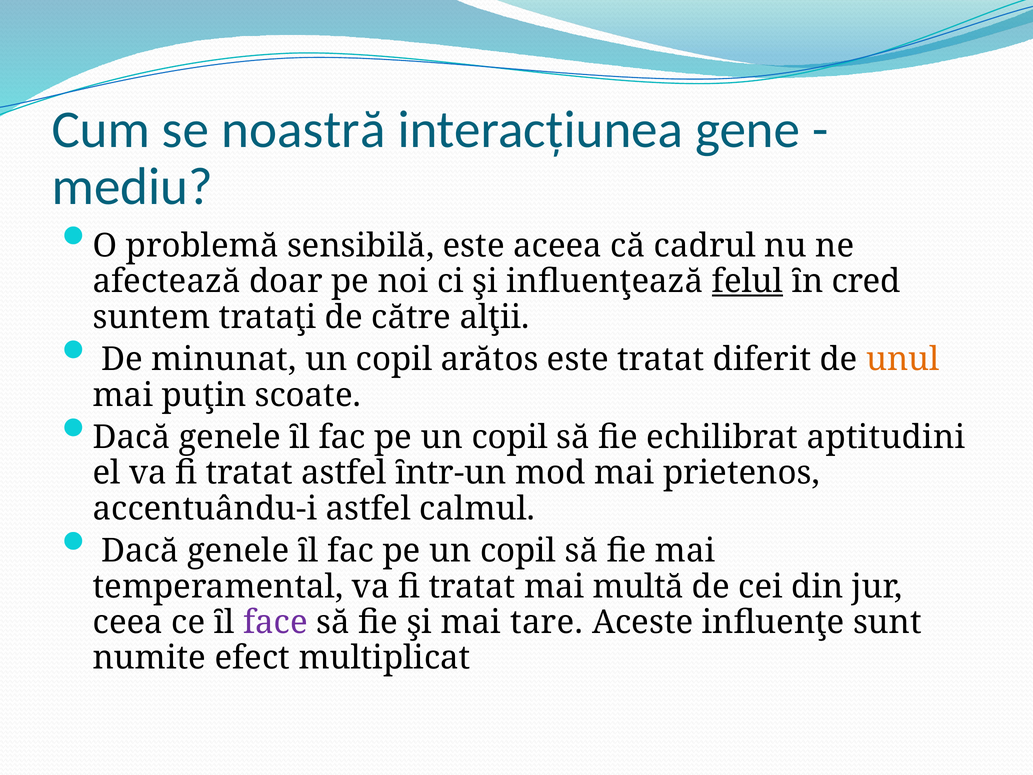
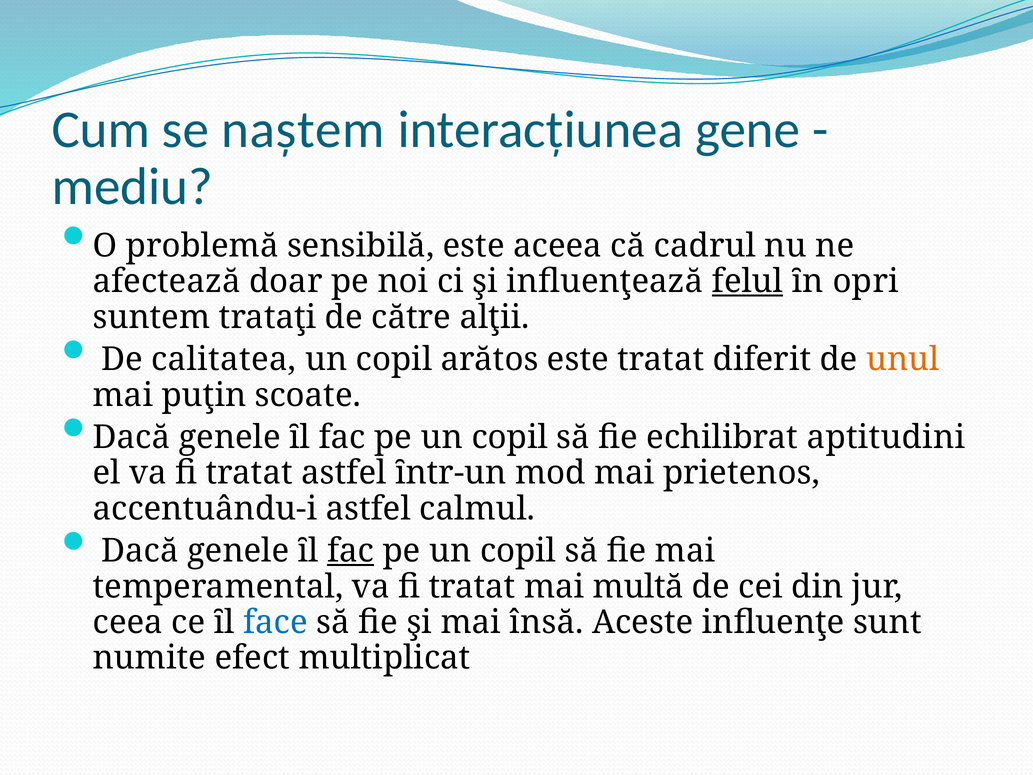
noastră: noastră -> naștem (303, 130)
cred: cred -> opri (866, 281)
minunat: minunat -> calitatea (224, 359)
fac underline: none -> present (351, 551)
face colour: purple -> blue (275, 622)
tare: tare -> însă (547, 622)
